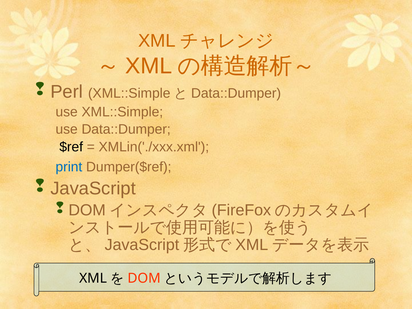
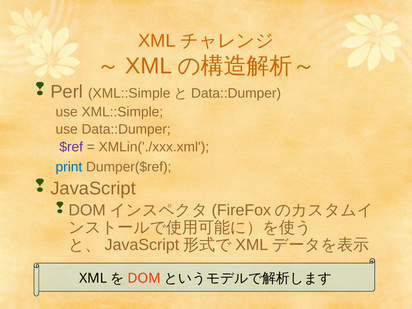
$ref colour: black -> purple (71, 147)
